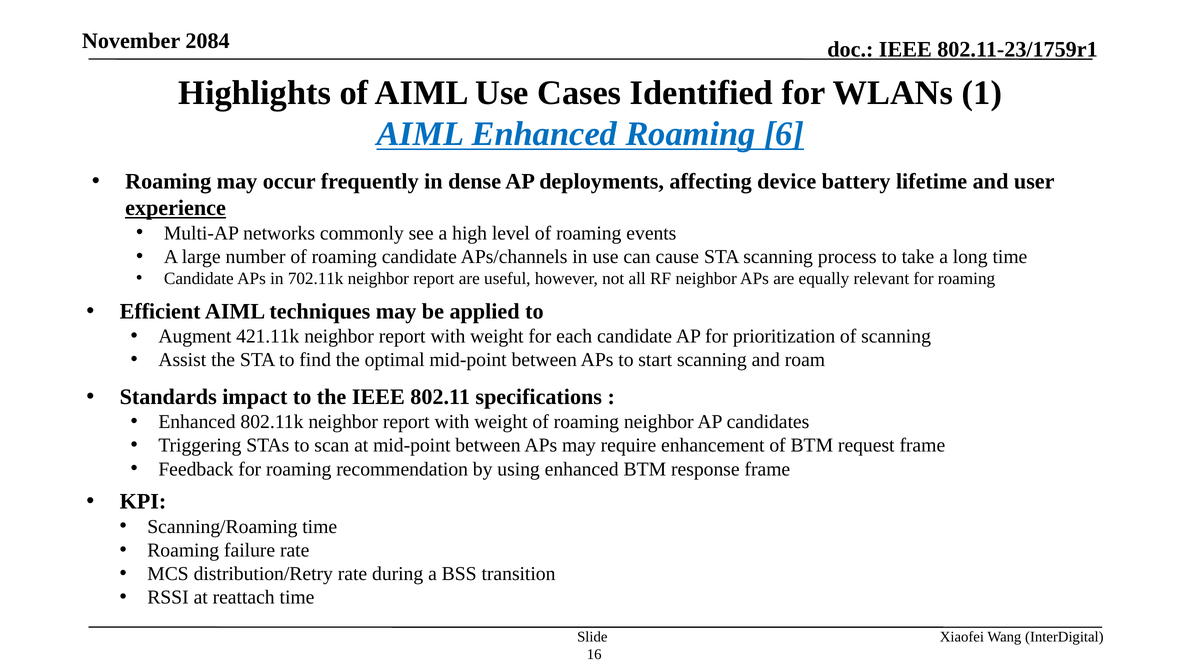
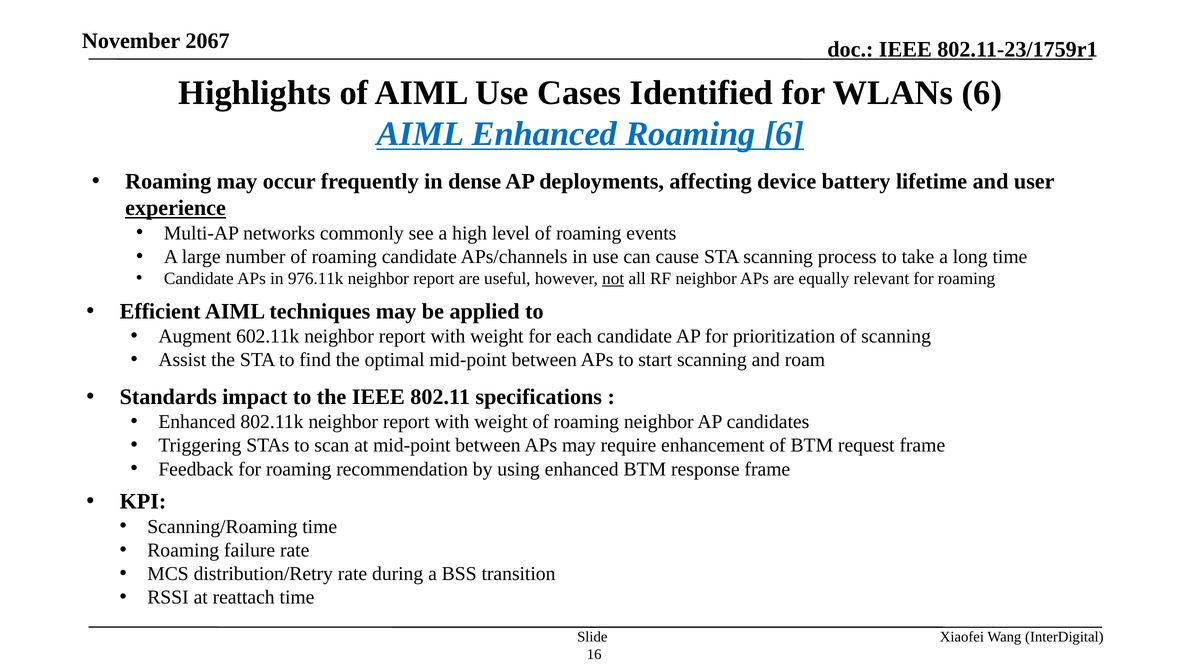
2084: 2084 -> 2067 (208, 41)
WLANs 1: 1 -> 6 (982, 93)
702.11k: 702.11k -> 976.11k (316, 279)
not underline: none -> present (613, 279)
421.11k: 421.11k -> 602.11k (268, 337)
